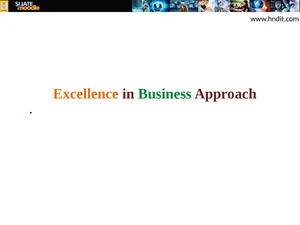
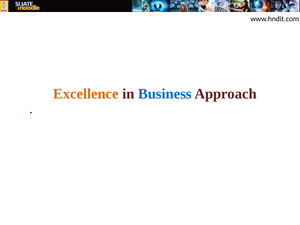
Business colour: green -> blue (165, 94)
